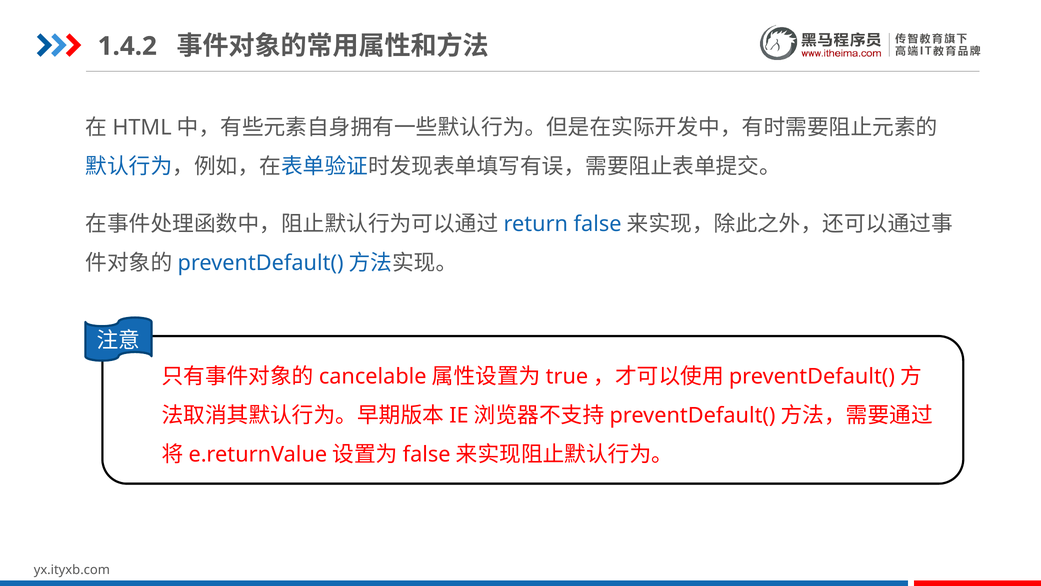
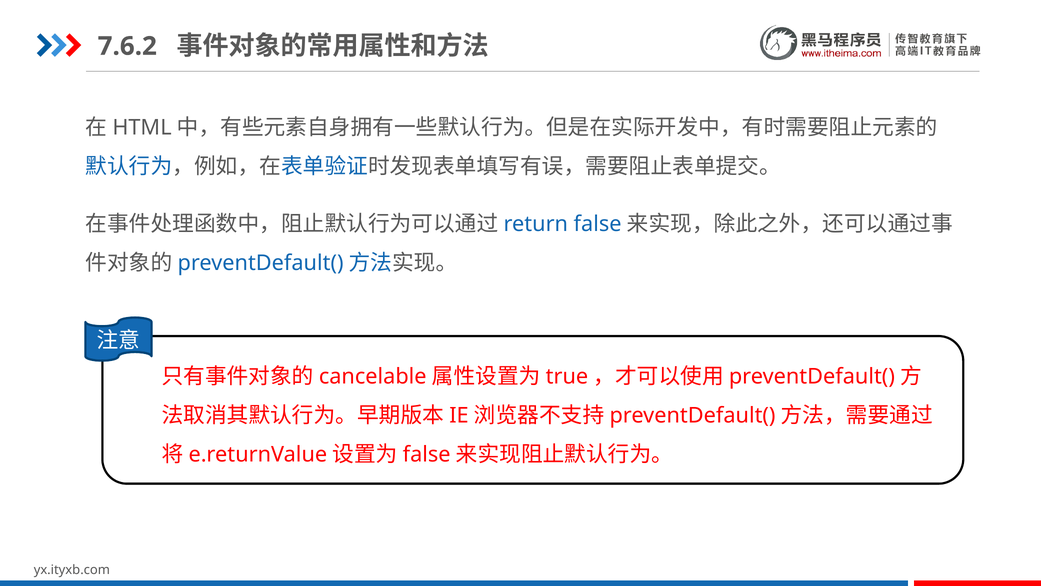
1.4.2: 1.4.2 -> 7.6.2 (127, 46)
